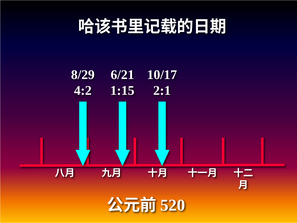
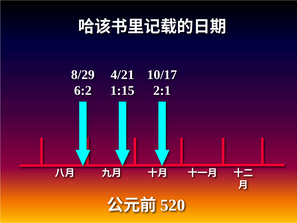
6/21: 6/21 -> 4/21 (123, 75)
4:2: 4:2 -> 6:2 (83, 90)
